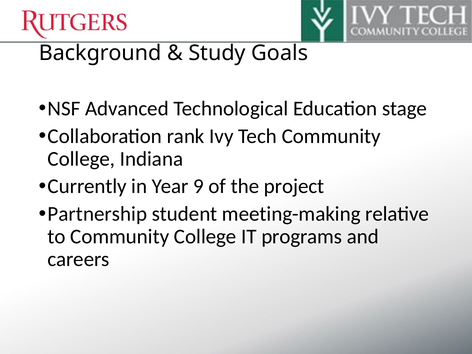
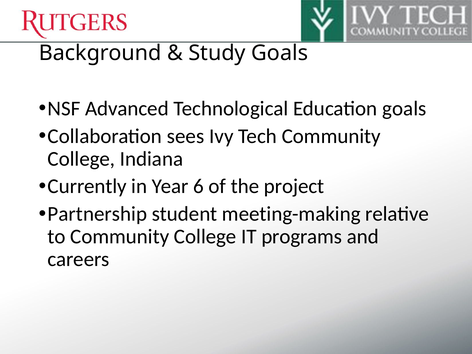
Education stage: stage -> goals (404, 109)
rank: rank -> sees (186, 136)
9: 9 -> 6 (198, 186)
